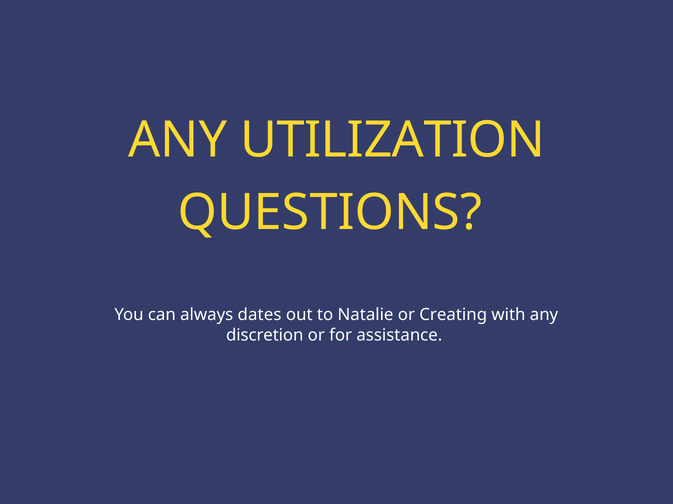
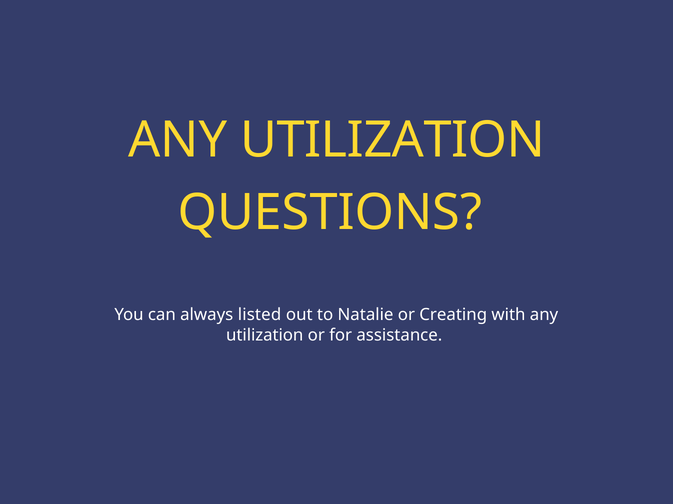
dates: dates -> listed (259, 315)
discretion: discretion -> utilization (265, 336)
